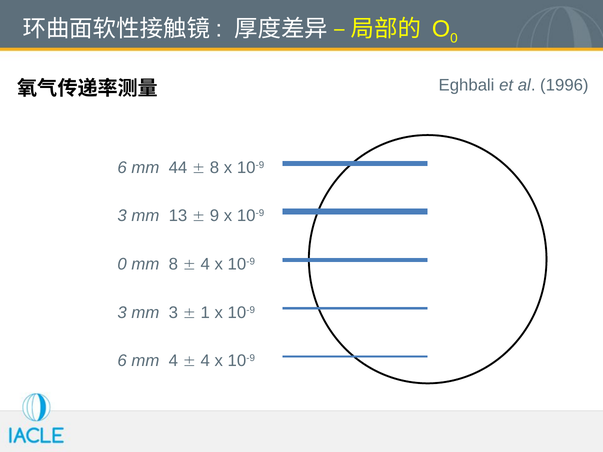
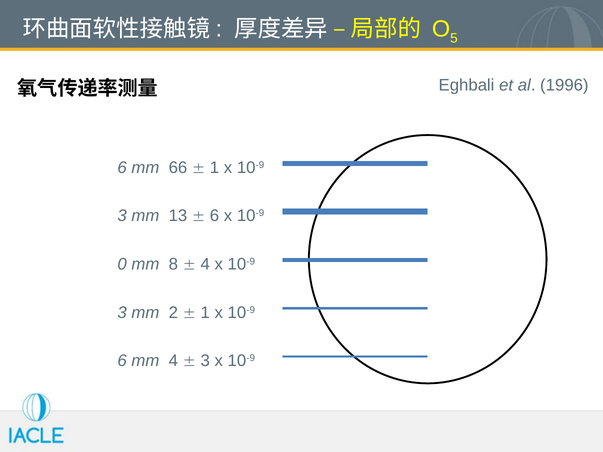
0: 0 -> 5 (454, 38)
44: 44 -> 66 (178, 168)
8: 8 -> 1 (215, 168)
9: 9 -> 6 (215, 216)
mm 3: 3 -> 2 (173, 313)
4: 4 -> 3 (205, 361)
